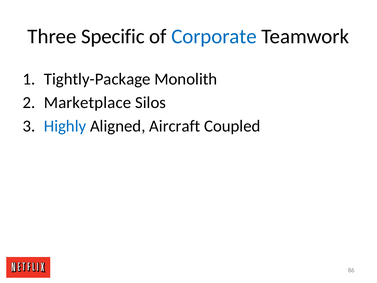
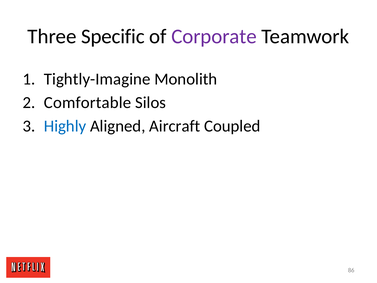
Corporate colour: blue -> purple (214, 36)
Tightly-Package: Tightly-Package -> Tightly-Imagine (97, 79)
Marketplace: Marketplace -> Comfortable (88, 103)
